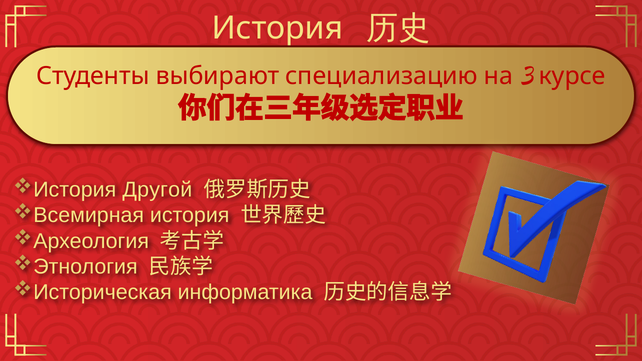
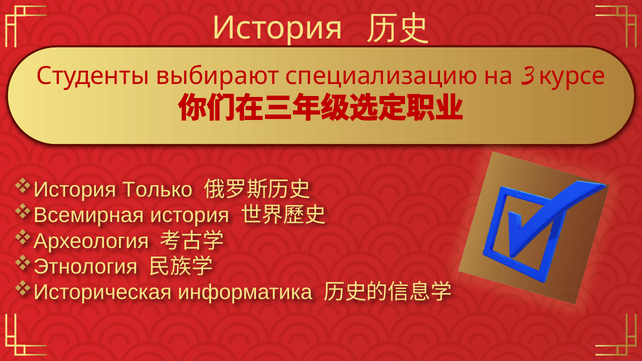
Другой: Другой -> Только (157, 190)
